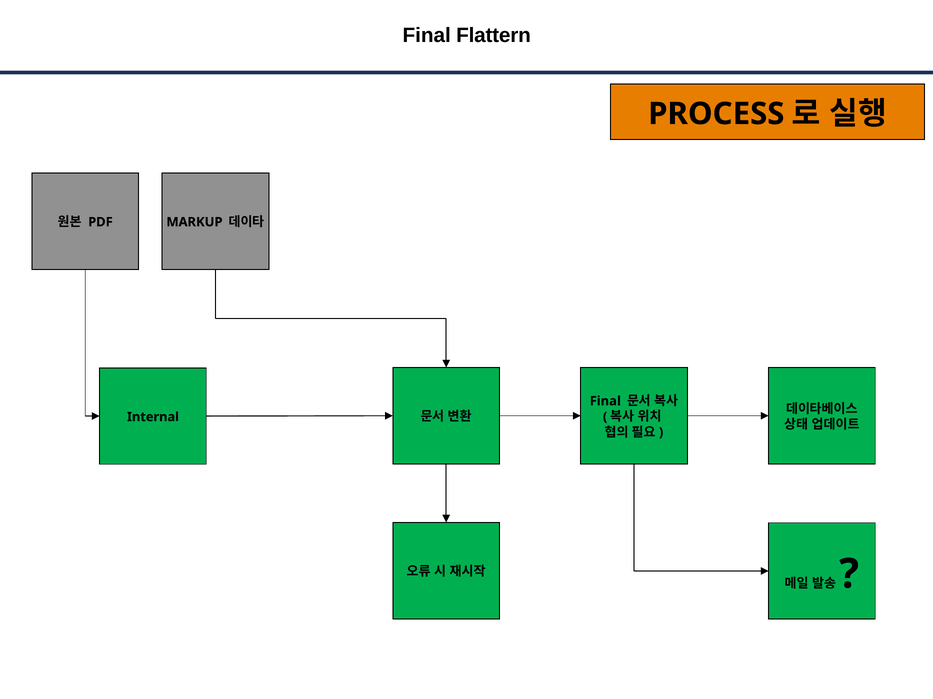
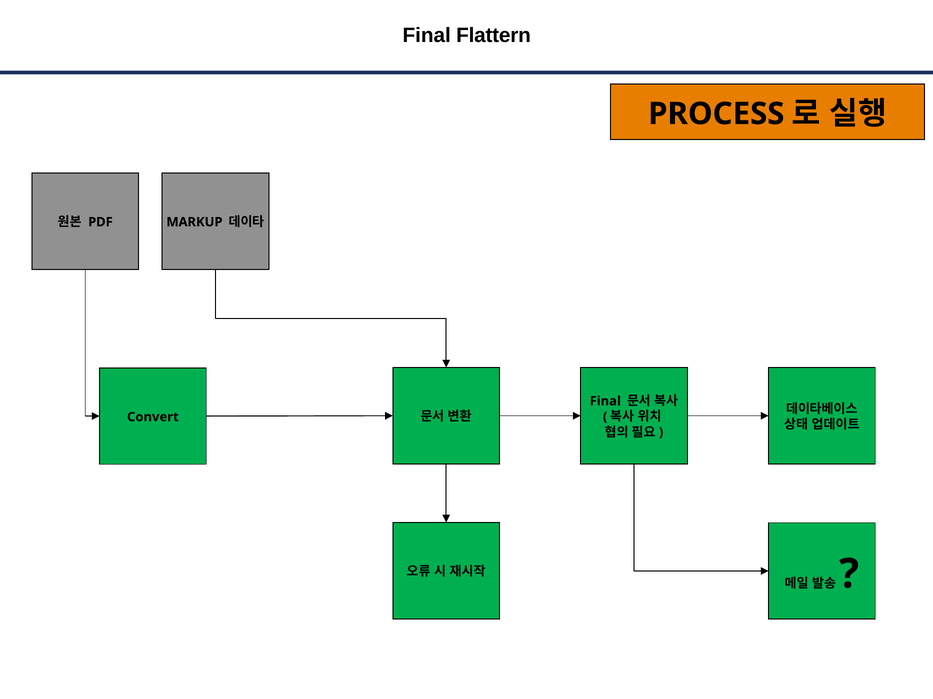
Internal: Internal -> Convert (153, 417)
